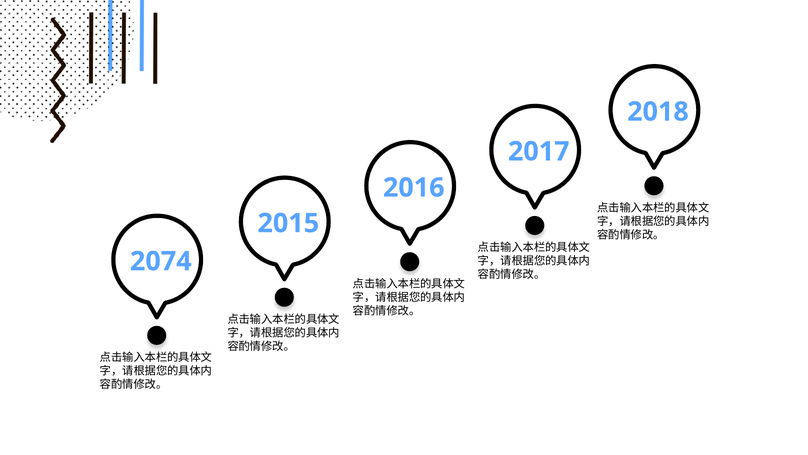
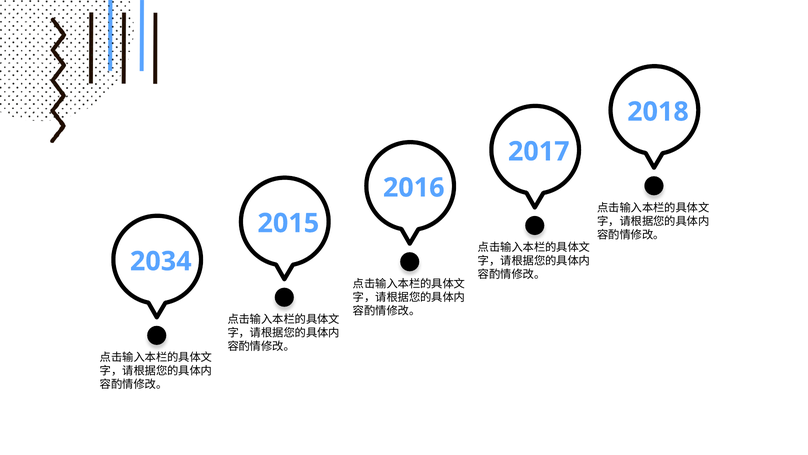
2074: 2074 -> 2034 (161, 261)
